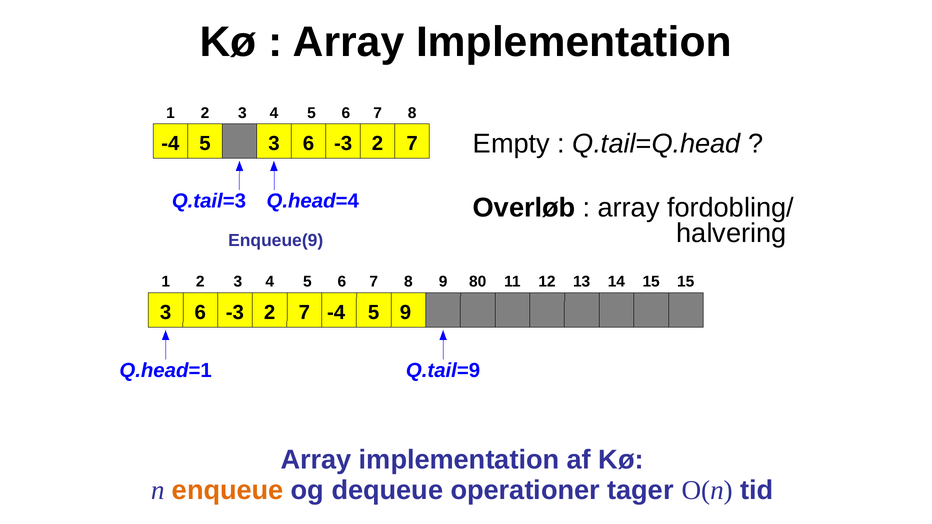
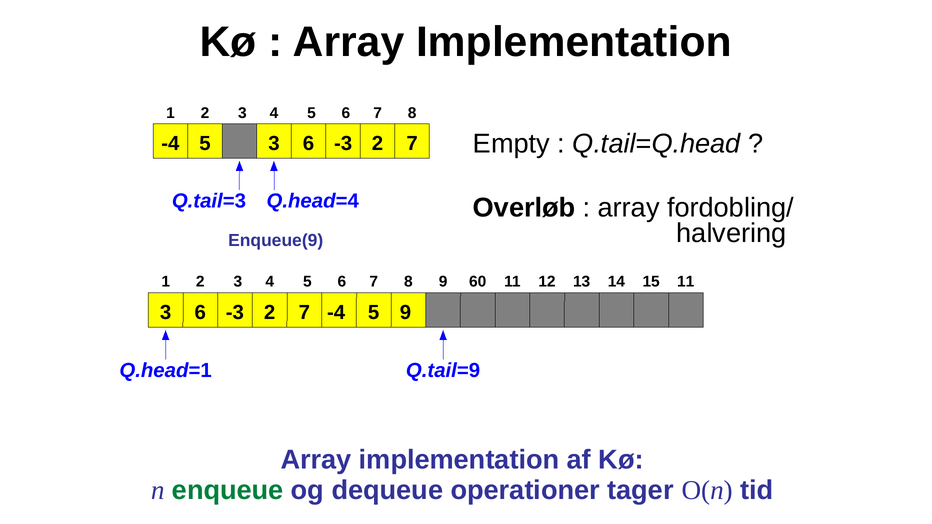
80: 80 -> 60 (478, 282)
15 15: 15 -> 11 (686, 282)
enqueue colour: orange -> green (228, 491)
